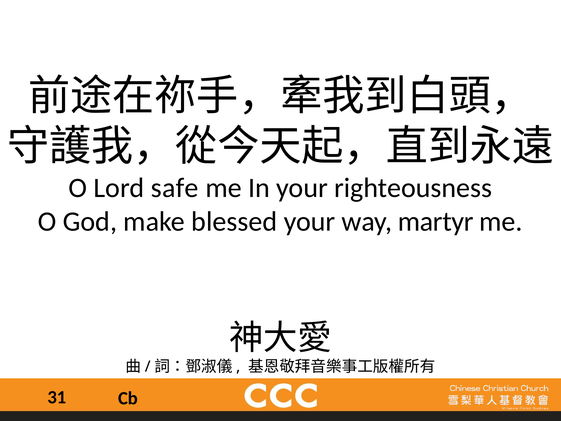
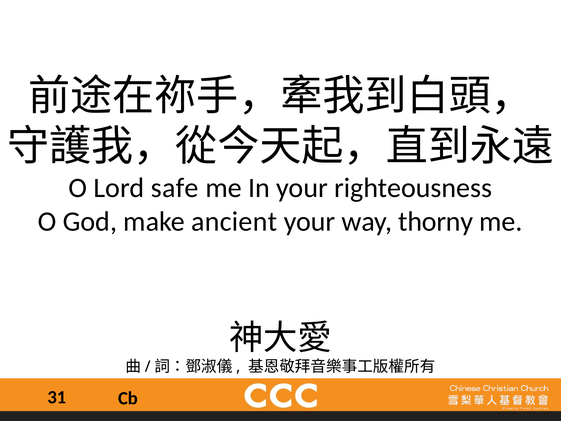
blessed: blessed -> ancient (234, 221)
martyr: martyr -> thorny (436, 221)
